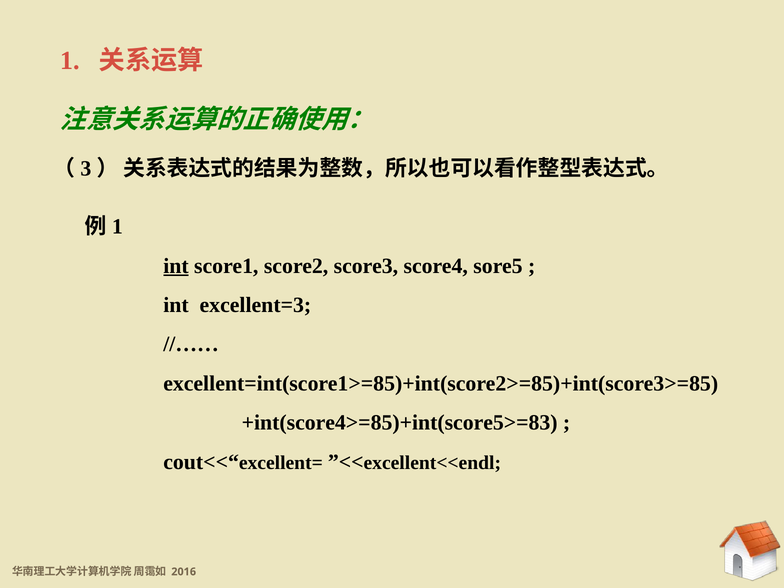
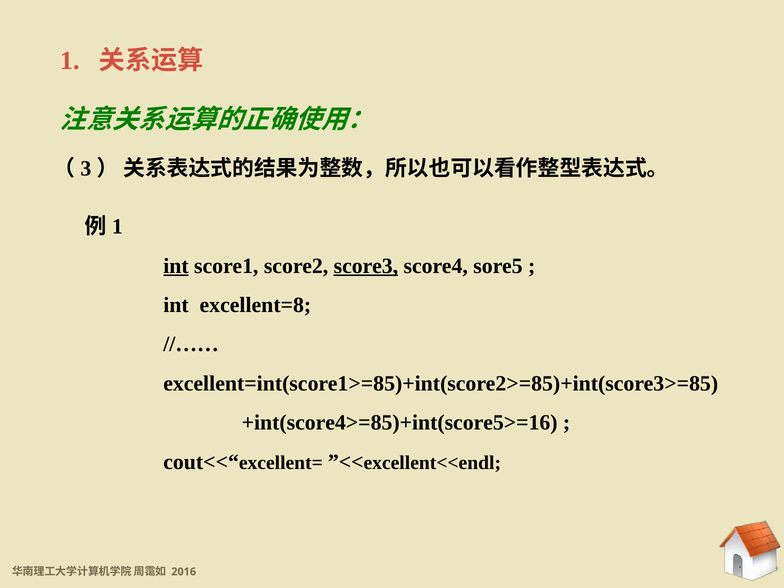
score3 underline: none -> present (366, 266)
excellent=3: excellent=3 -> excellent=8 (255, 305)
+int(score4>=85)+int(score5>=83: +int(score4>=85)+int(score5>=83 -> +int(score4>=85)+int(score5>=16 (400, 423)
